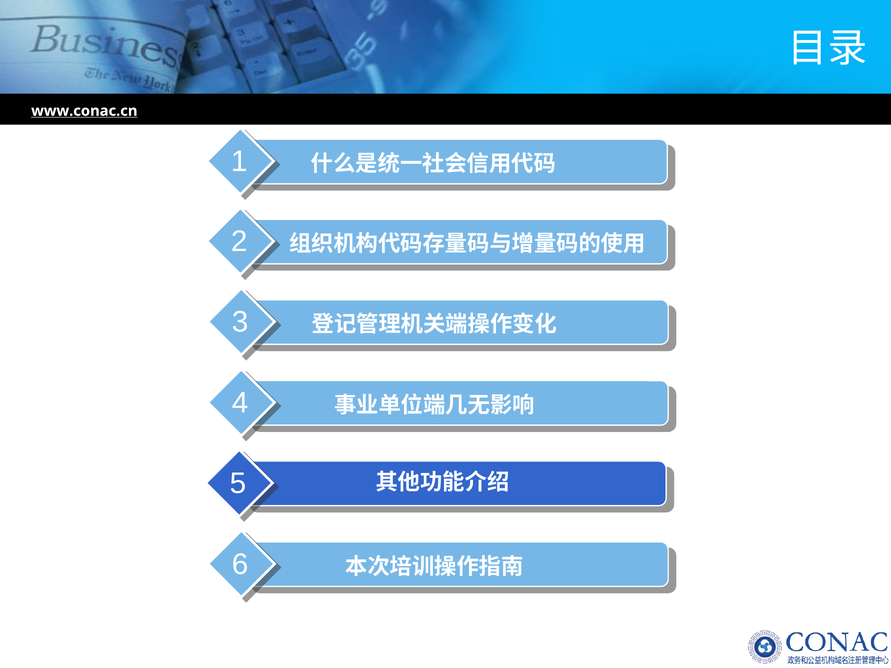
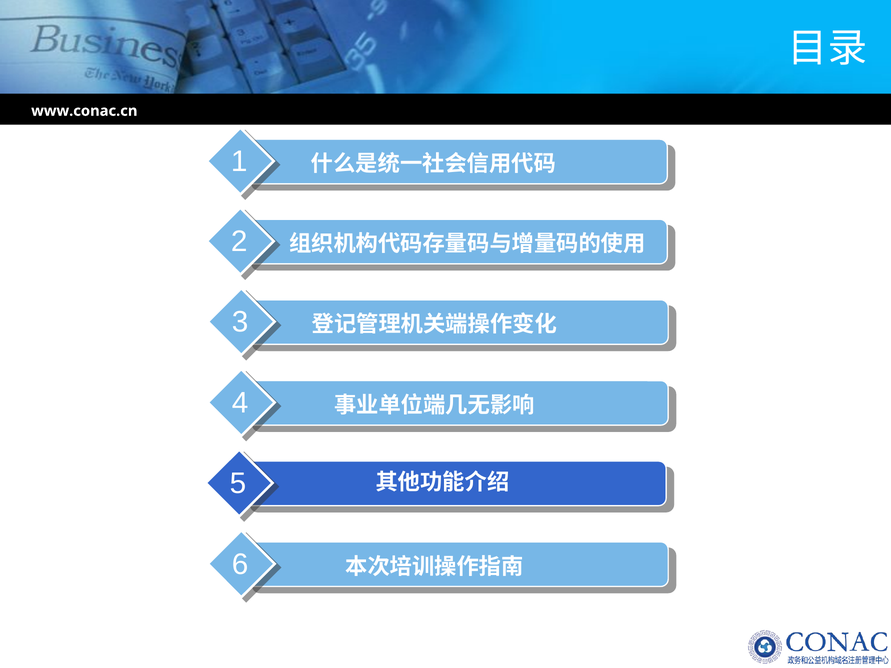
www.conac.cn underline: present -> none (84, 111)
